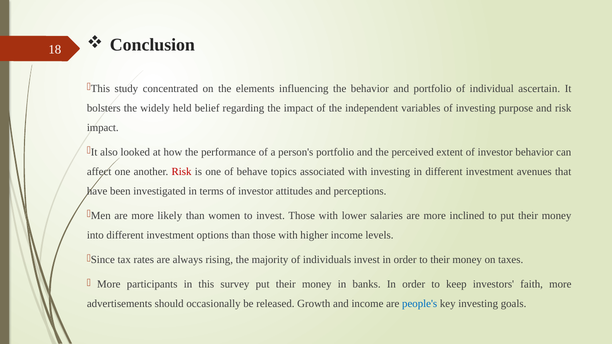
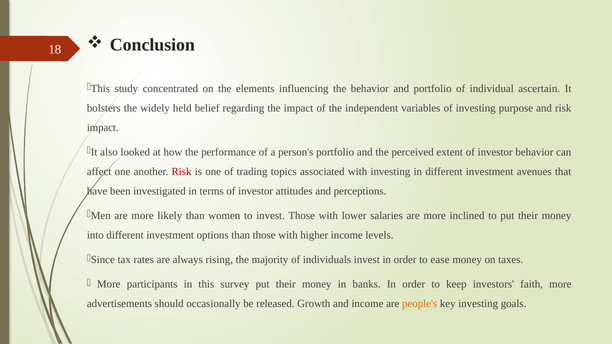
behave: behave -> trading (252, 172)
to their: their -> ease (440, 260)
people's colour: blue -> orange (420, 304)
